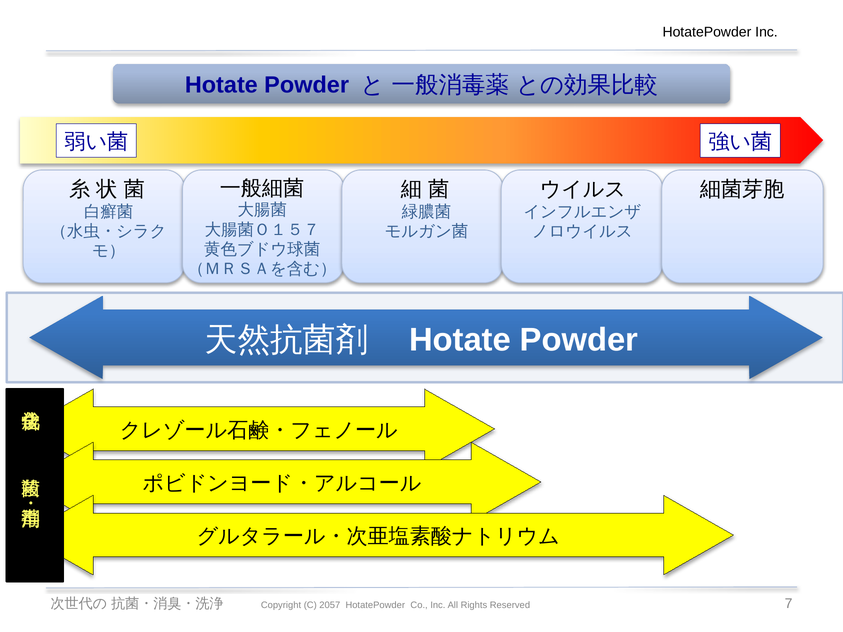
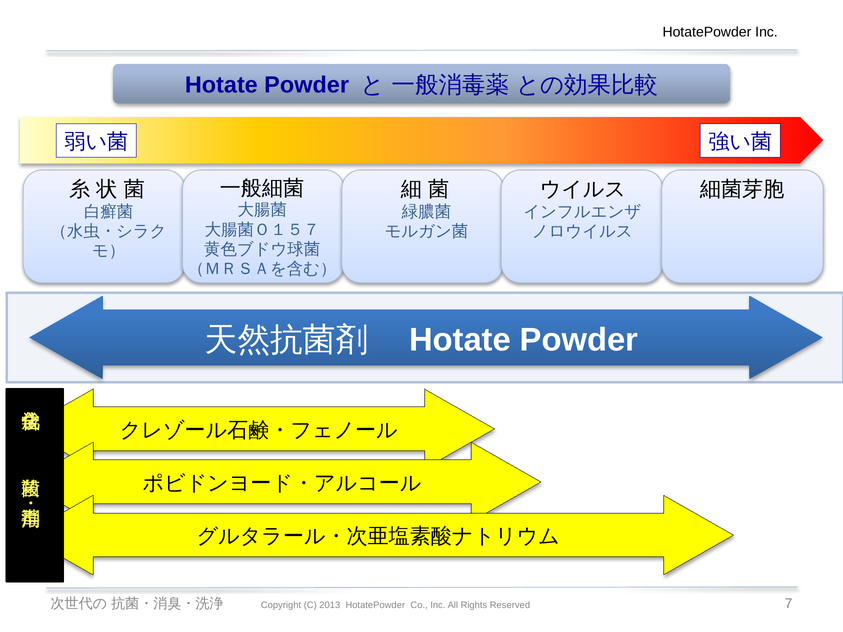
2057: 2057 -> 2013 (330, 606)
